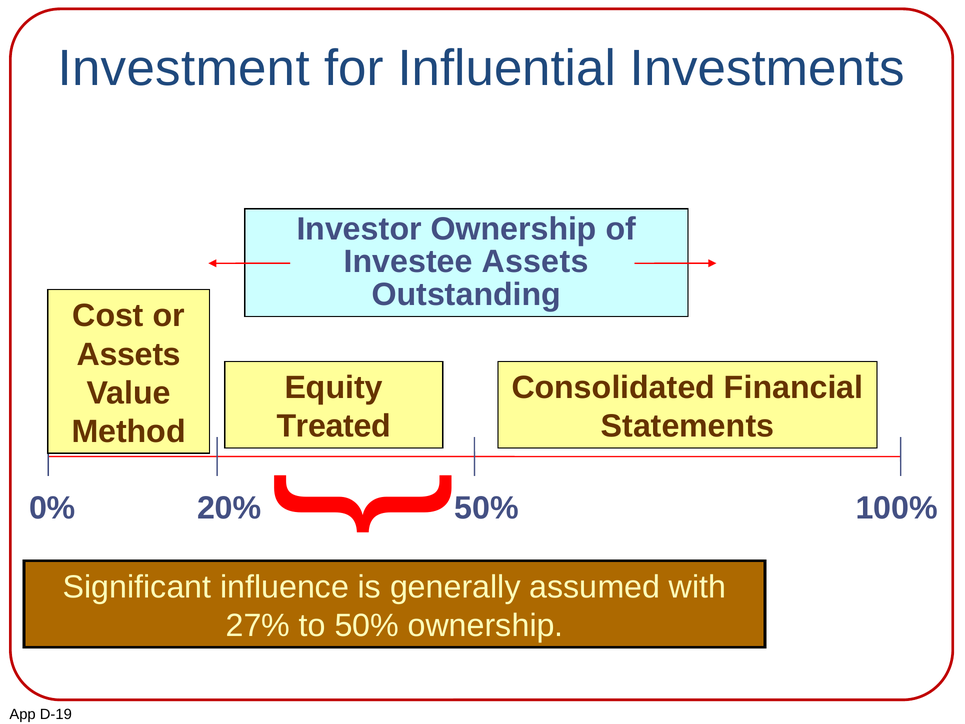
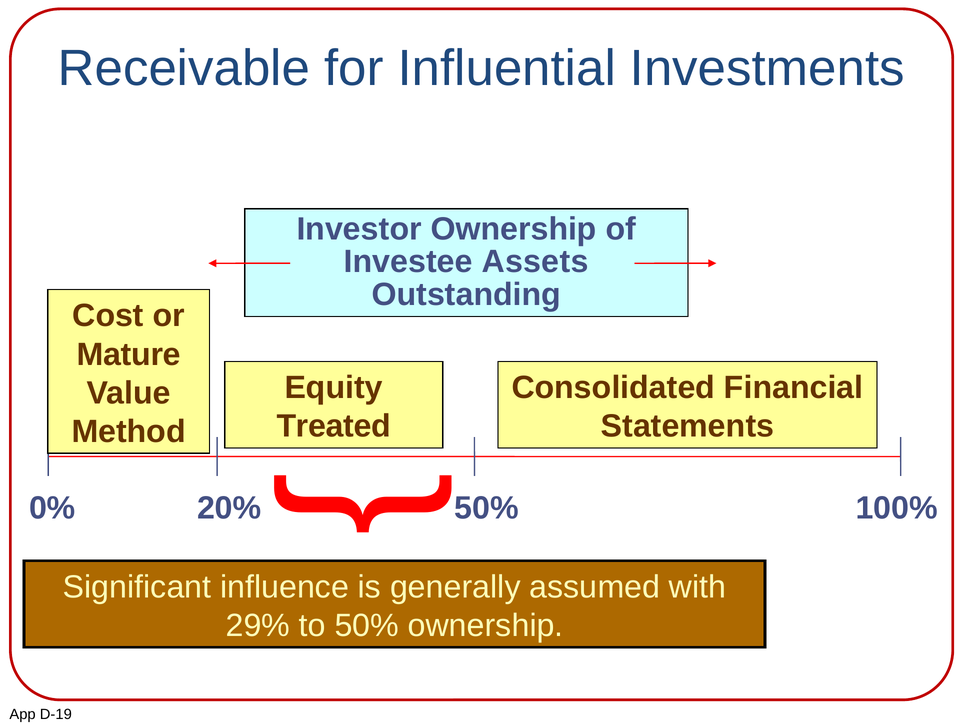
Investment: Investment -> Receivable (184, 68)
Assets: Assets -> Mature (129, 354)
27%: 27% -> 29% (258, 625)
